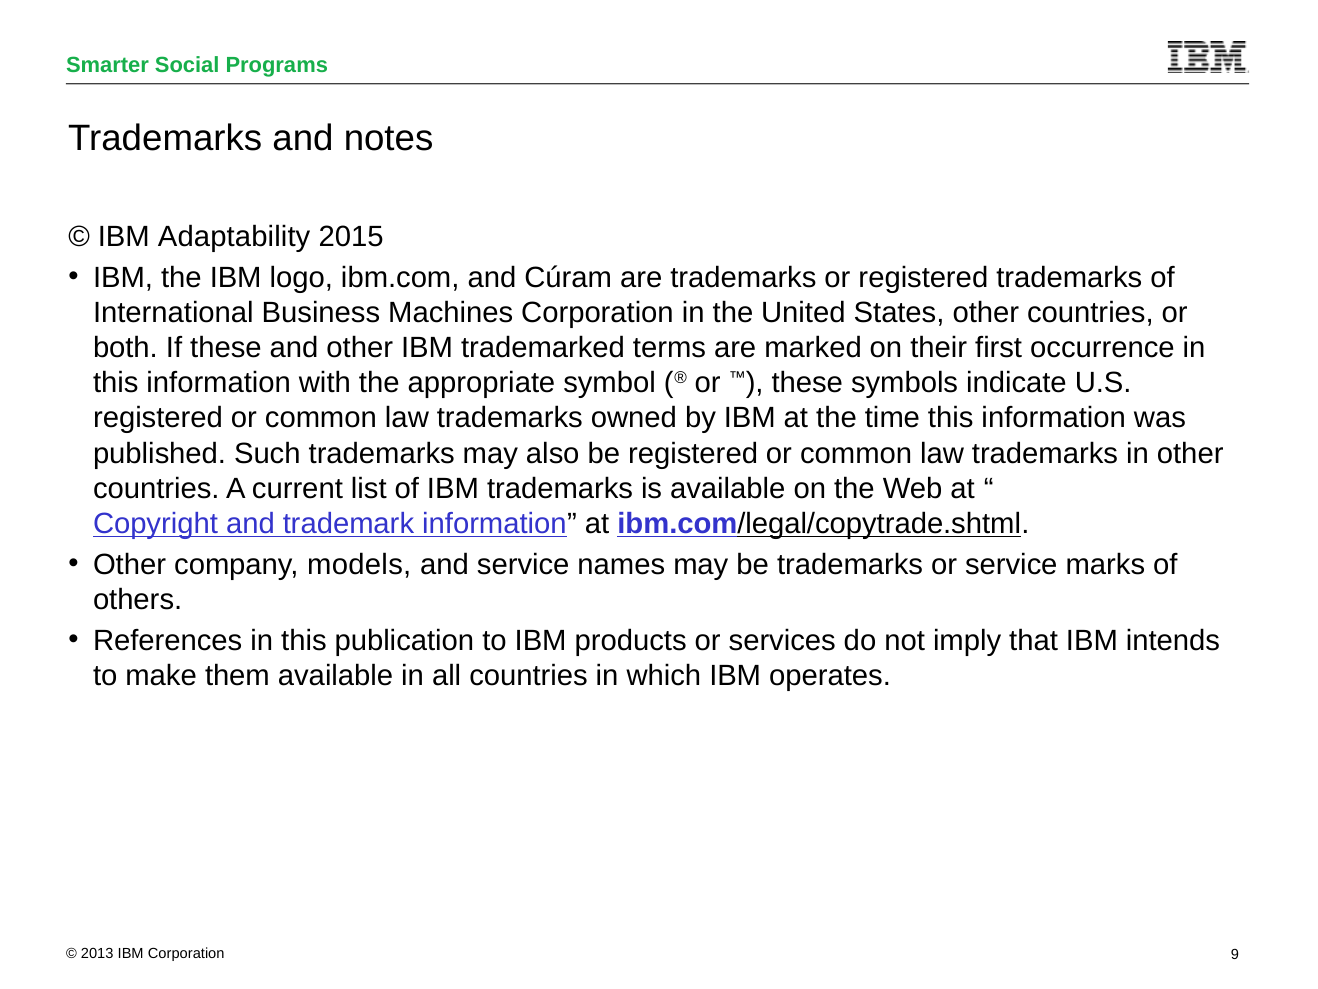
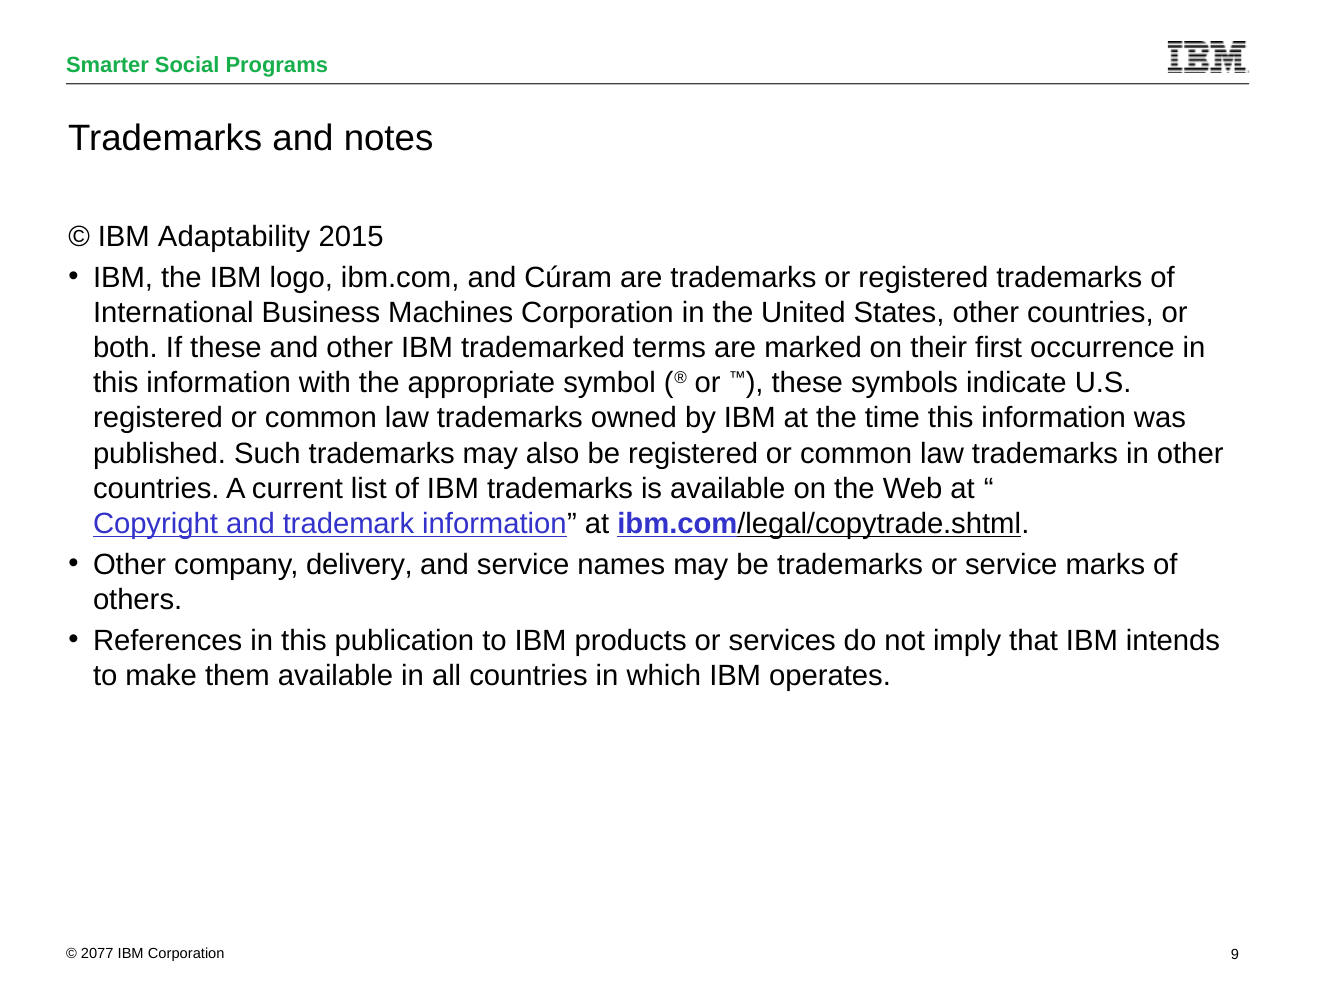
models: models -> delivery (359, 564)
2013: 2013 -> 2077 (97, 953)
